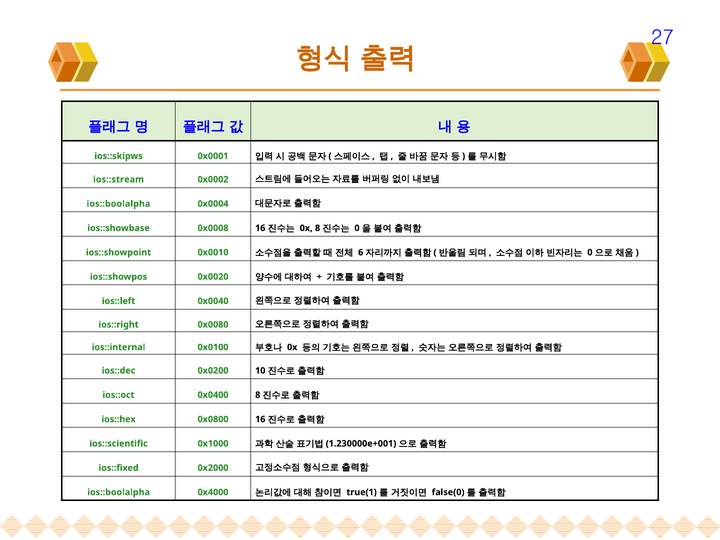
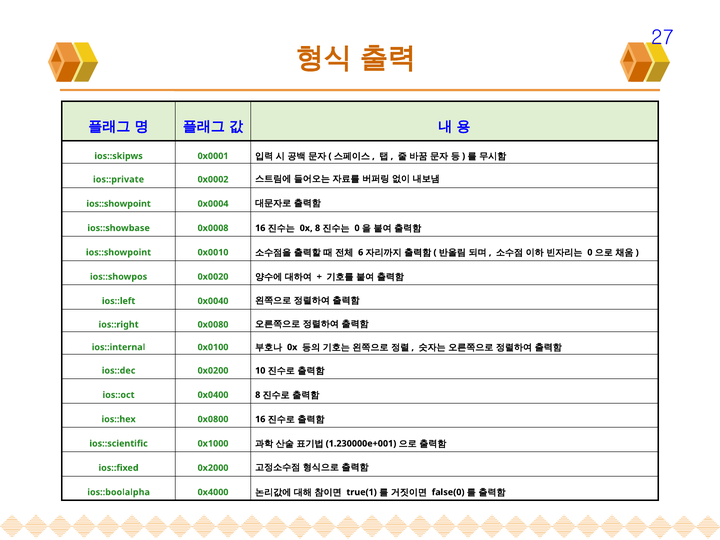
ios::stream: ios::stream -> ios::private (119, 179)
ios::boolalpha: ios::boolalpha -> ios::showpoint (119, 204)
